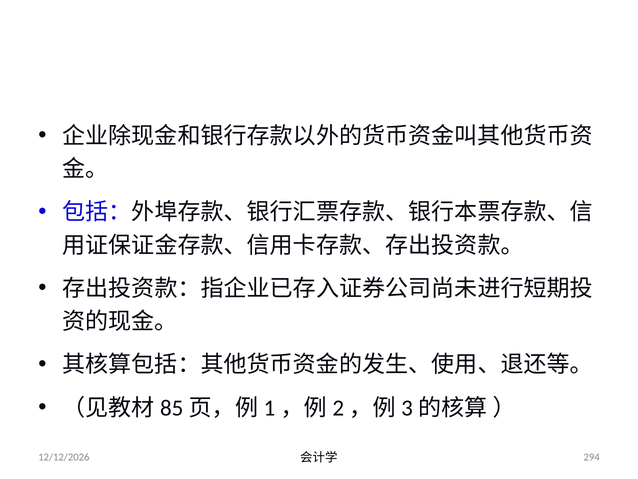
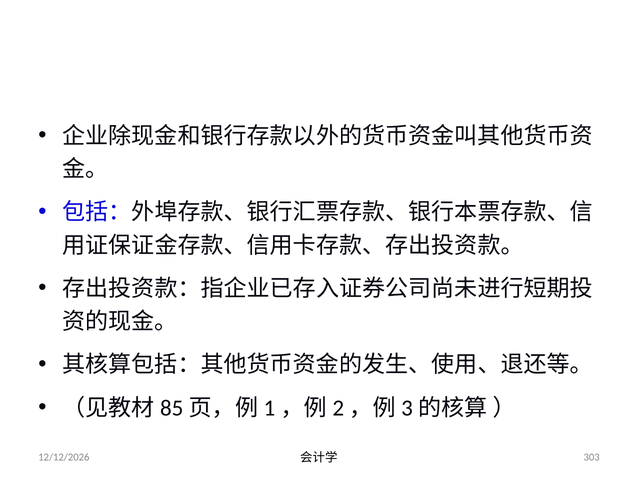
294: 294 -> 303 (592, 457)
